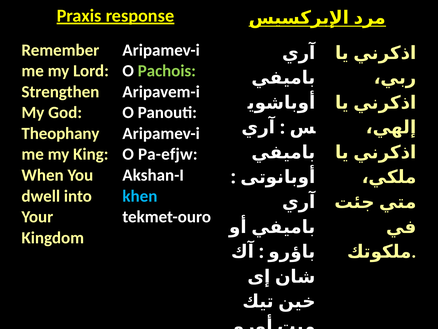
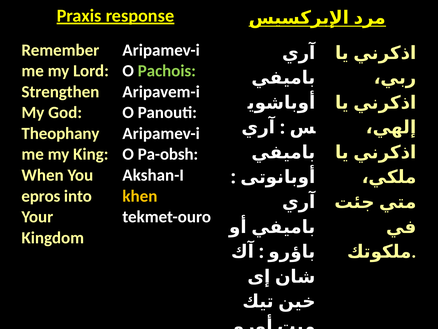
Pa-efjw: Pa-efjw -> Pa-obsh (168, 154)
dwell: dwell -> epros (41, 196)
khen colour: light blue -> yellow (140, 196)
